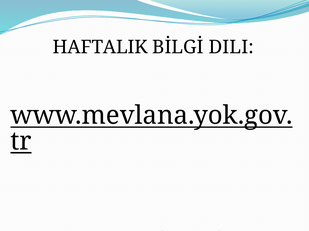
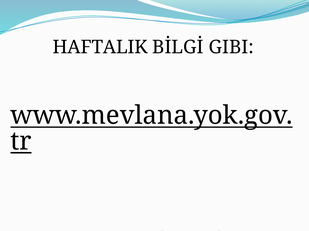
DILI: DILI -> GIBI (231, 47)
